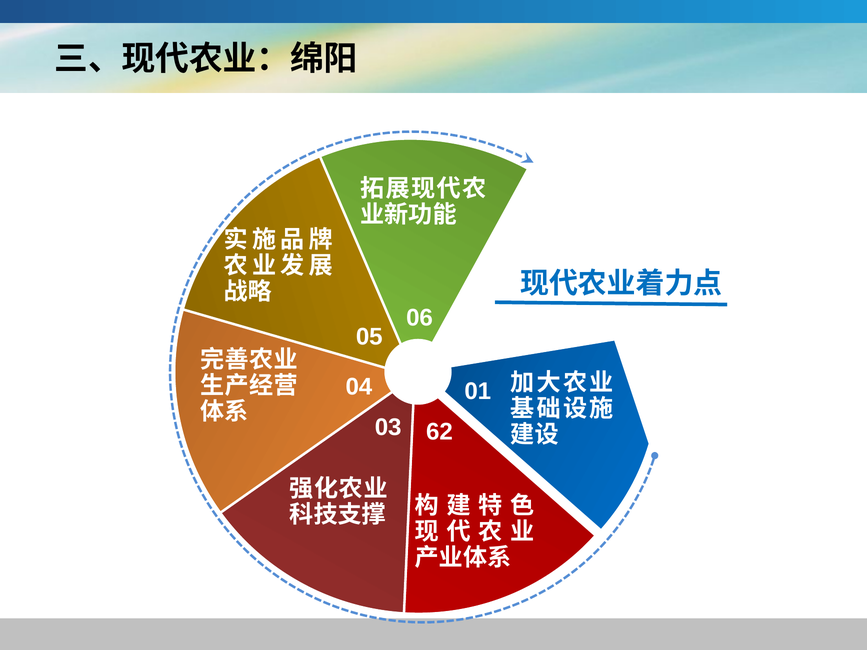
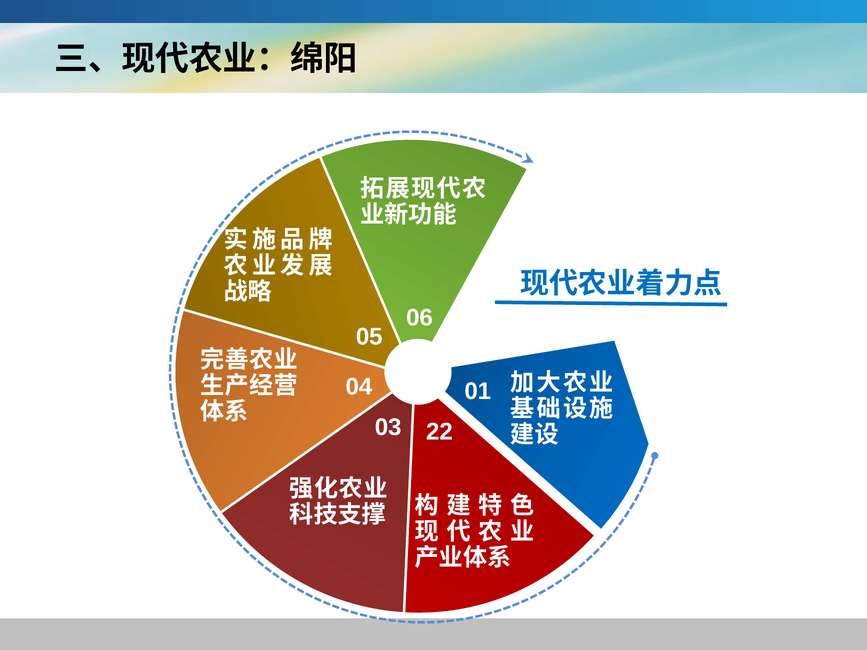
62: 62 -> 22 (439, 432)
